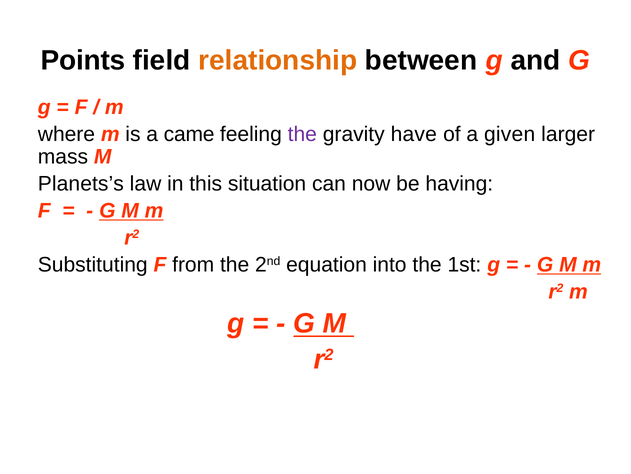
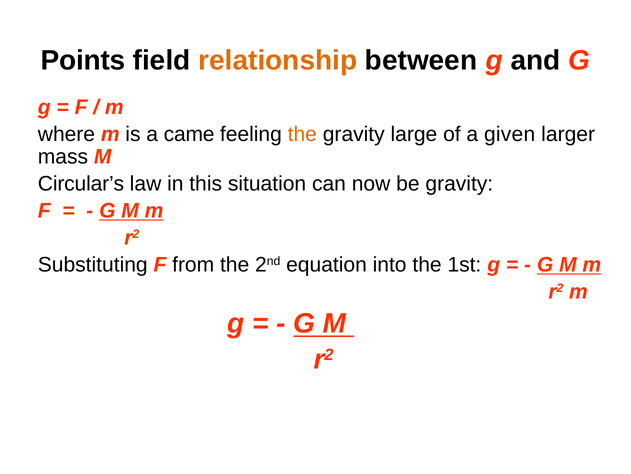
the colour: purple -> orange (302, 134)
have: have -> large (414, 134)
Planets’s: Planets’s -> Circular’s (81, 183)
be having: having -> gravity (459, 183)
